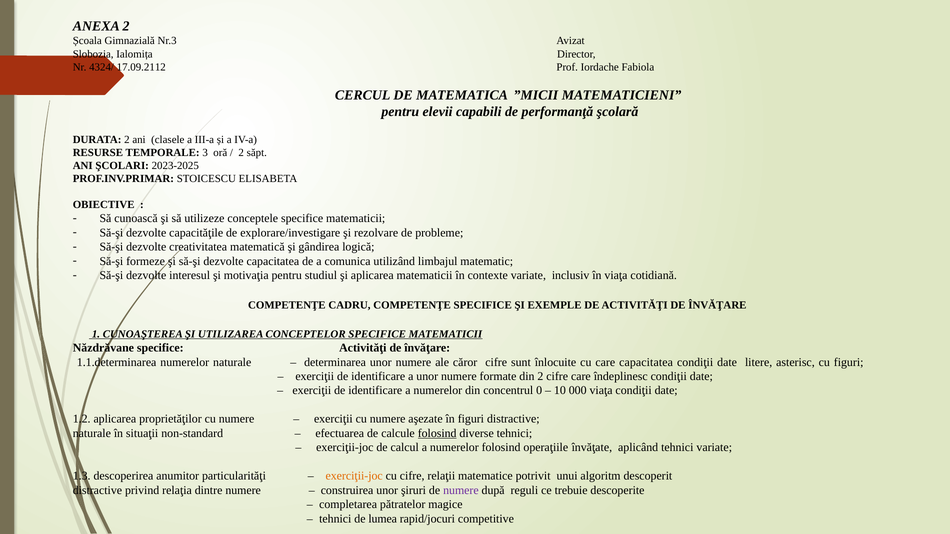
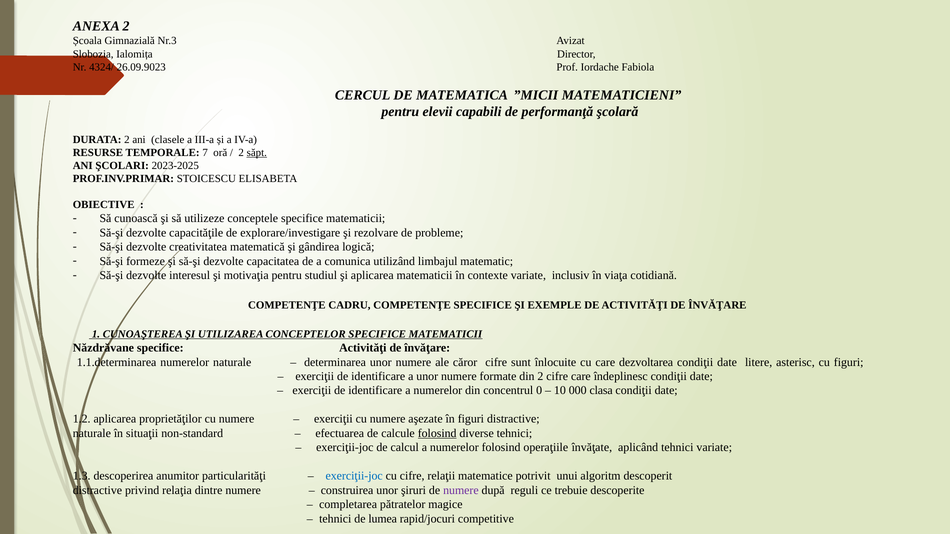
17.09.2112: 17.09.2112 -> 26.09.9023 (141, 67)
3: 3 -> 7 (205, 153)
săpt underline: none -> present (257, 153)
care capacitatea: capacitatea -> dezvoltarea (646, 362)
000 viaţa: viaţa -> clasa (601, 391)
exerciţii-joc colour: orange -> blue (354, 476)
